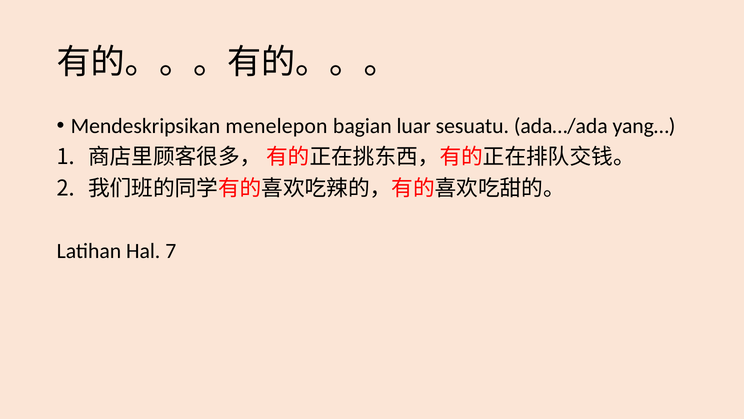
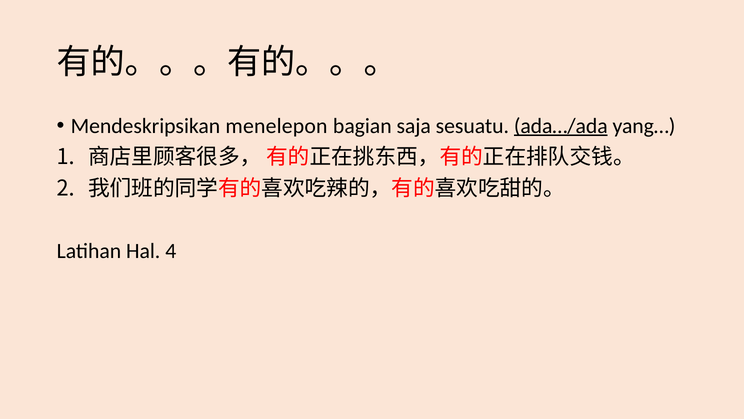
luar: luar -> saja (414, 126)
ada…/ada underline: none -> present (561, 126)
7: 7 -> 4 (171, 251)
